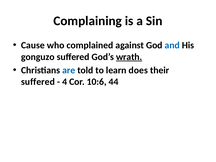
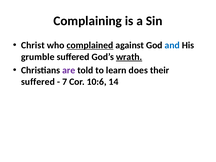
Cause: Cause -> Christ (33, 45)
complained underline: none -> present (90, 45)
gonguzo: gonguzo -> grumble (38, 57)
are colour: blue -> purple (69, 70)
4: 4 -> 7 (65, 82)
44: 44 -> 14 (114, 82)
